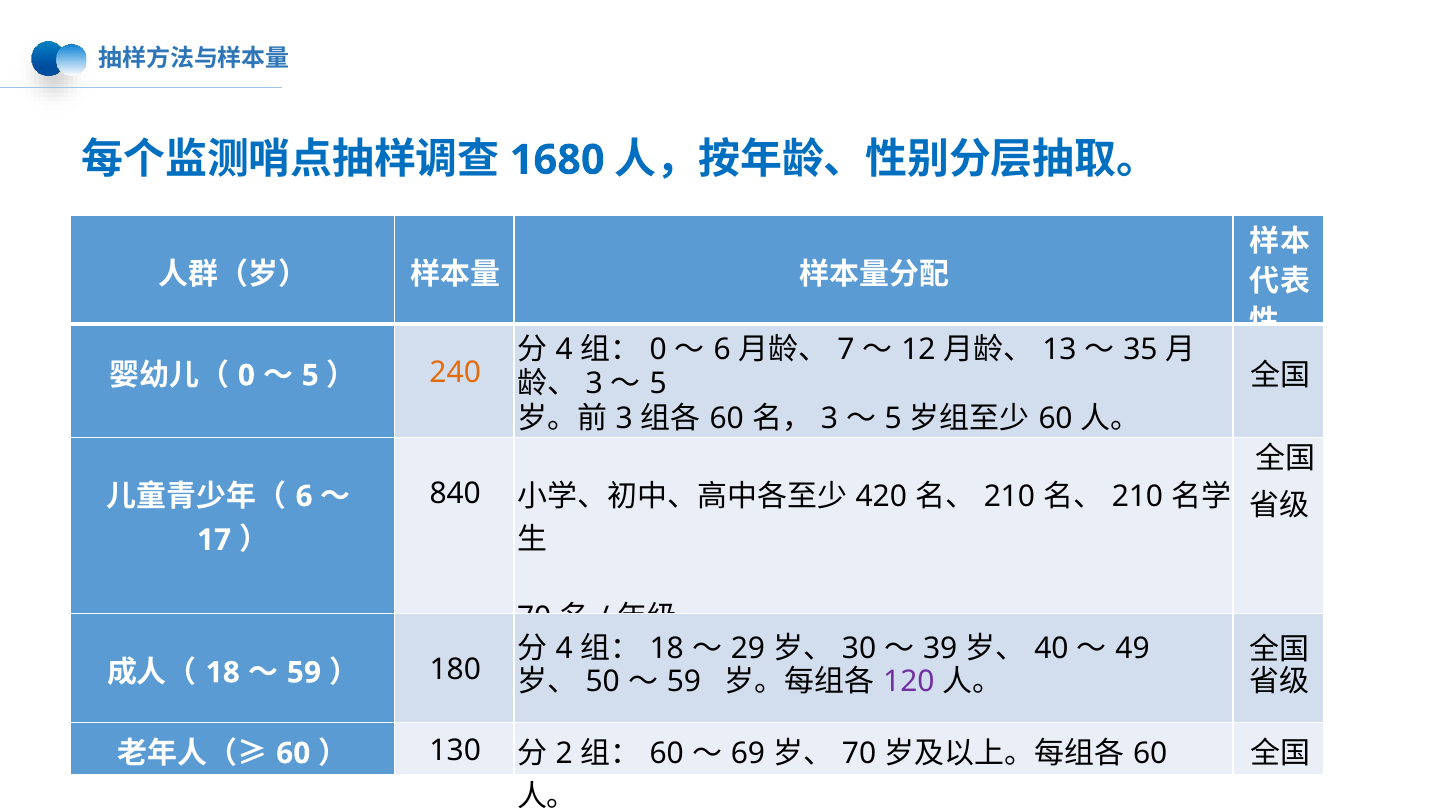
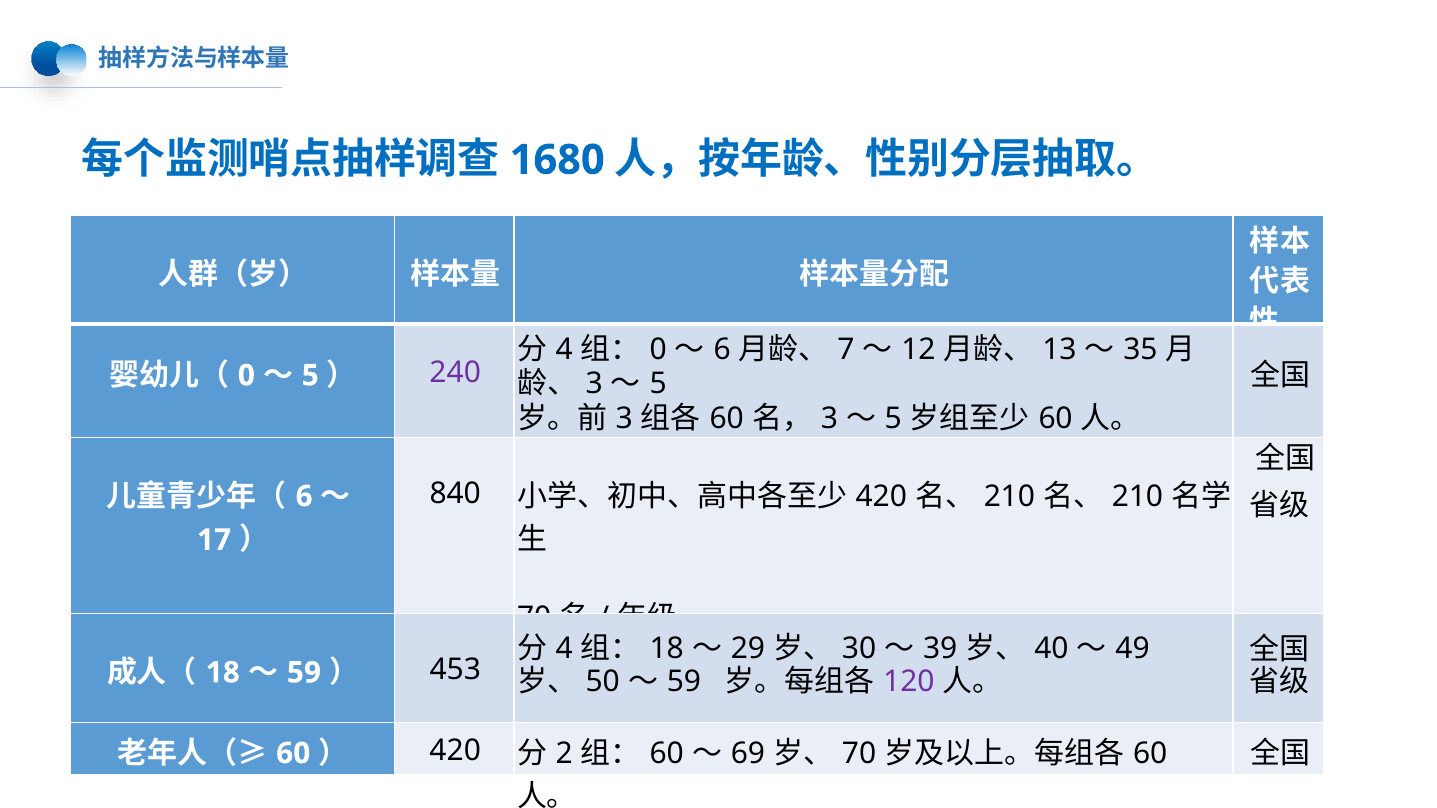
240 colour: orange -> purple (455, 373)
180: 180 -> 453 (455, 670)
130: 130 -> 420 (455, 751)
